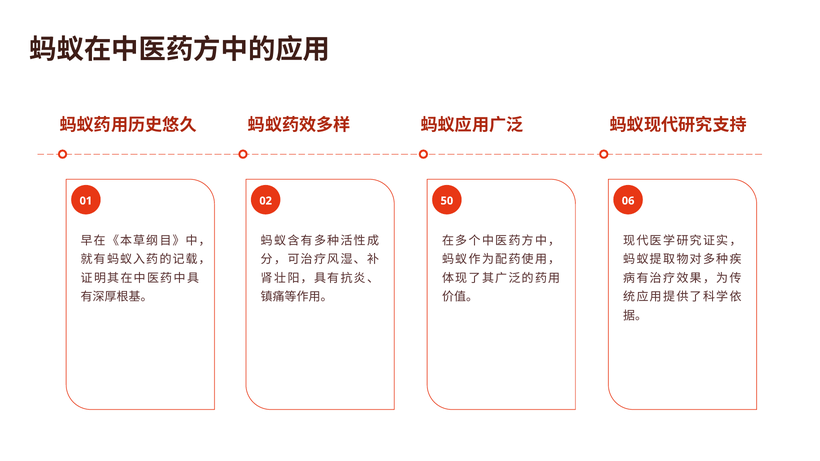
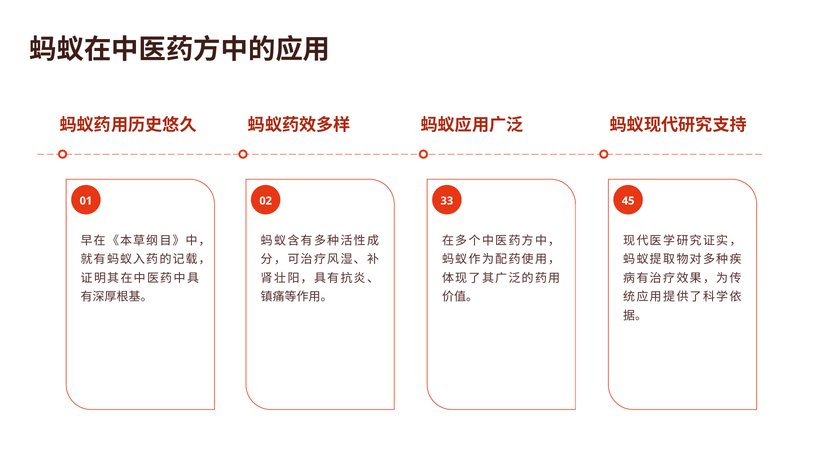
50: 50 -> 33 (447, 201)
06: 06 -> 45 (628, 201)
